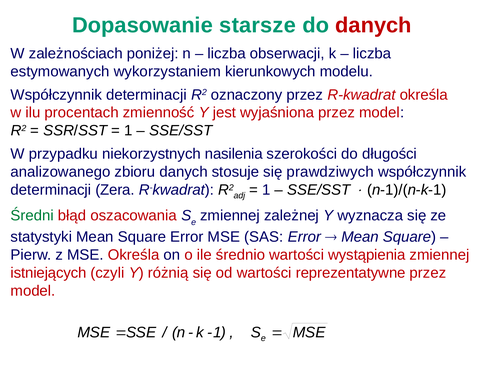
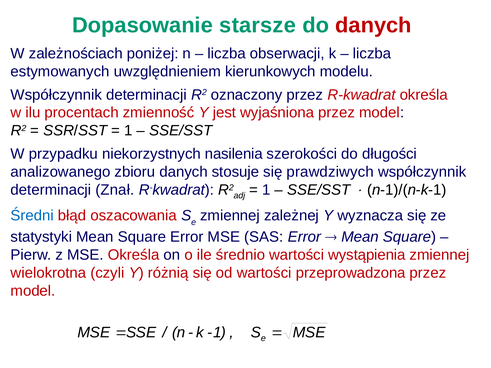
wykorzystaniem: wykorzystaniem -> uwzględnieniem (167, 72)
Zera: Zera -> Znał (115, 190)
Średni colour: green -> blue (32, 216)
istniejących: istniejących -> wielokrotna (48, 273)
reprezentatywne: reprezentatywne -> przeprowadzona (351, 273)
